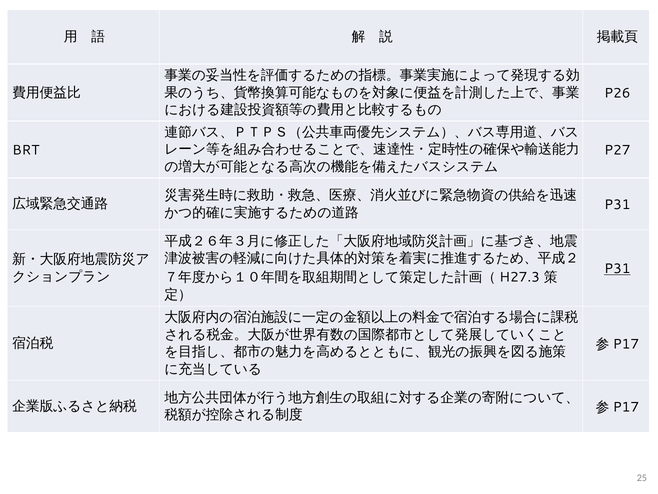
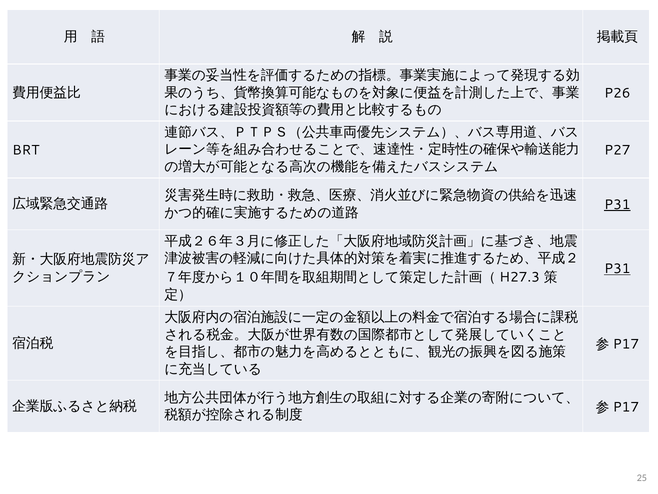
P31 underline: none -> present (617, 204)
